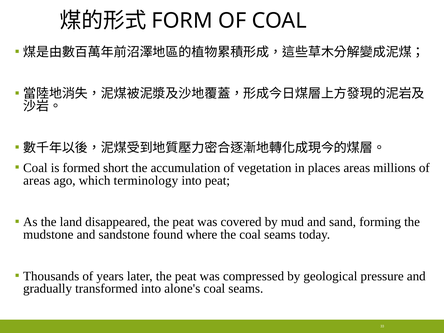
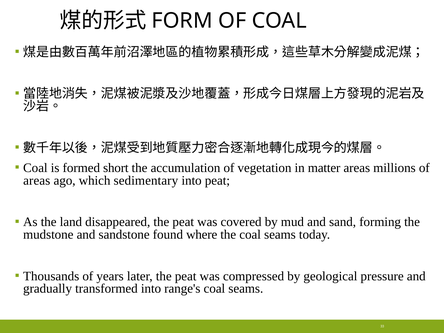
places: places -> matter (324, 168)
terminology: terminology -> sedimentary (146, 180)
alone's: alone's -> range's (182, 289)
